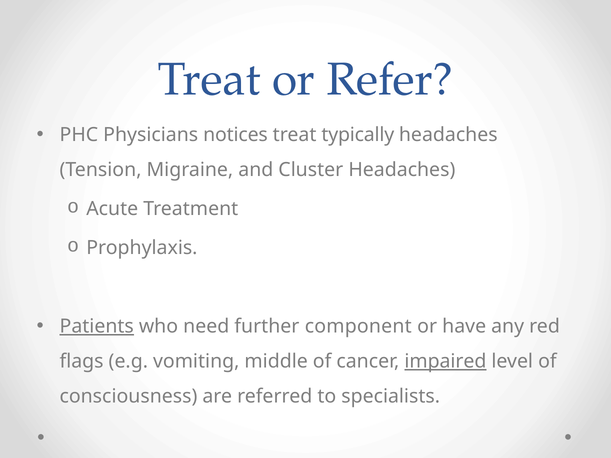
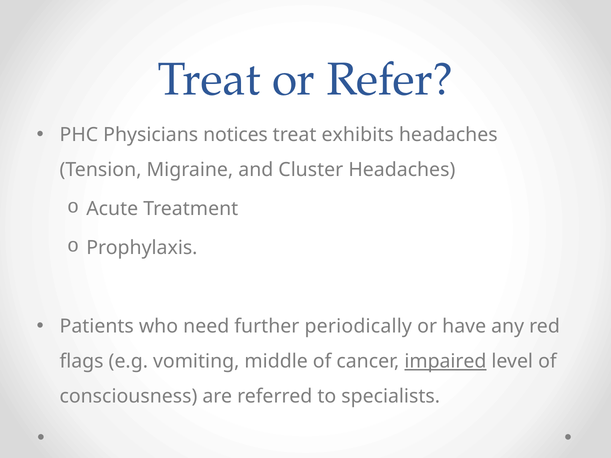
typically: typically -> exhibits (358, 135)
Patients underline: present -> none (97, 326)
component: component -> periodically (358, 326)
